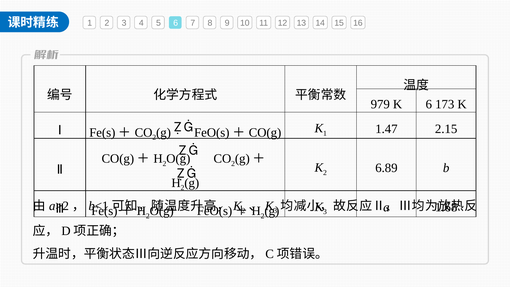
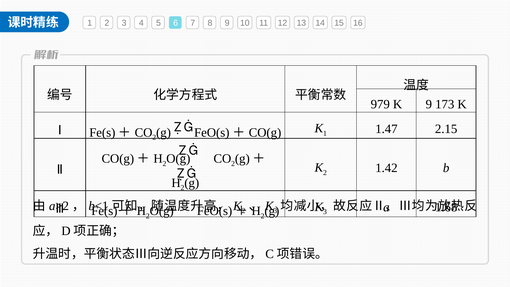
K 6: 6 -> 9 (429, 104)
6.89: 6.89 -> 1.42 (386, 168)
